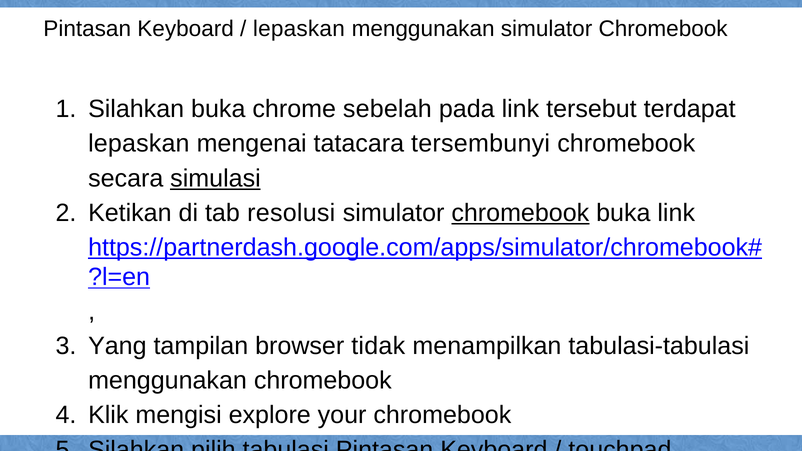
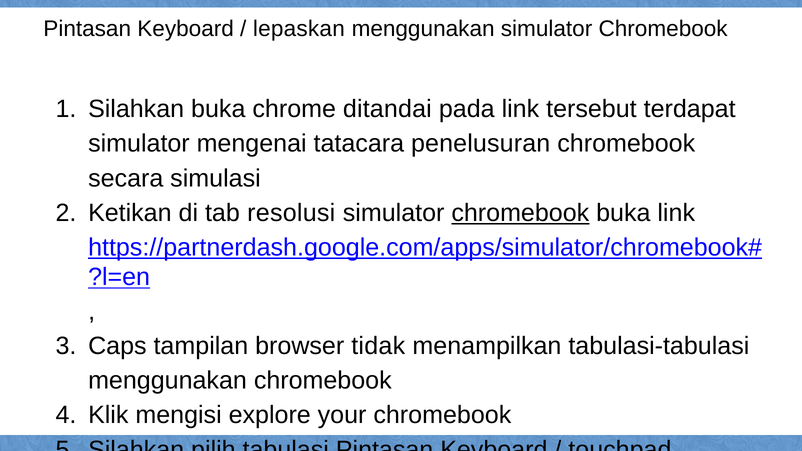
sebelah: sebelah -> ditandai (387, 109)
lepaskan: lepaskan -> simulator (139, 144)
tersembunyi: tersembunyi -> penelusuran (481, 144)
simulasi underline: present -> none (215, 178)
Yang: Yang -> Caps (117, 346)
